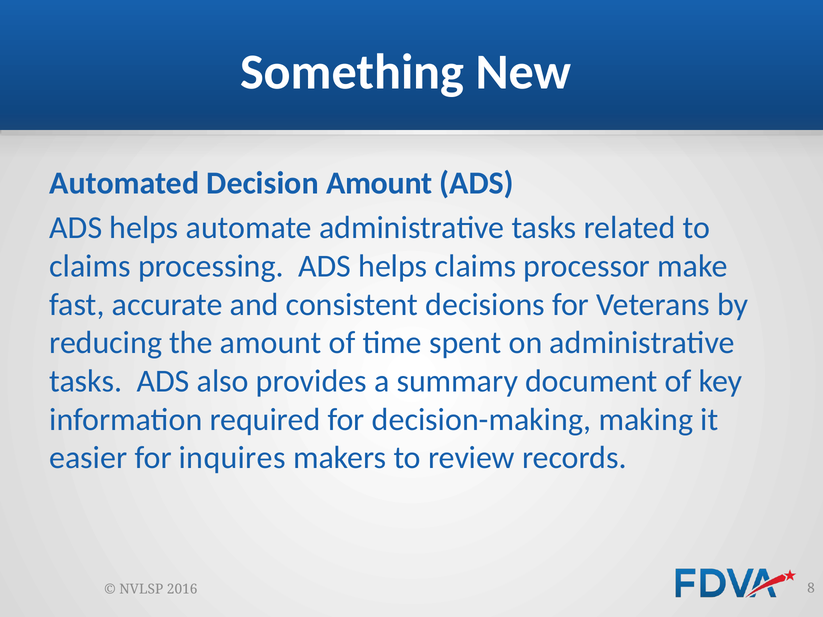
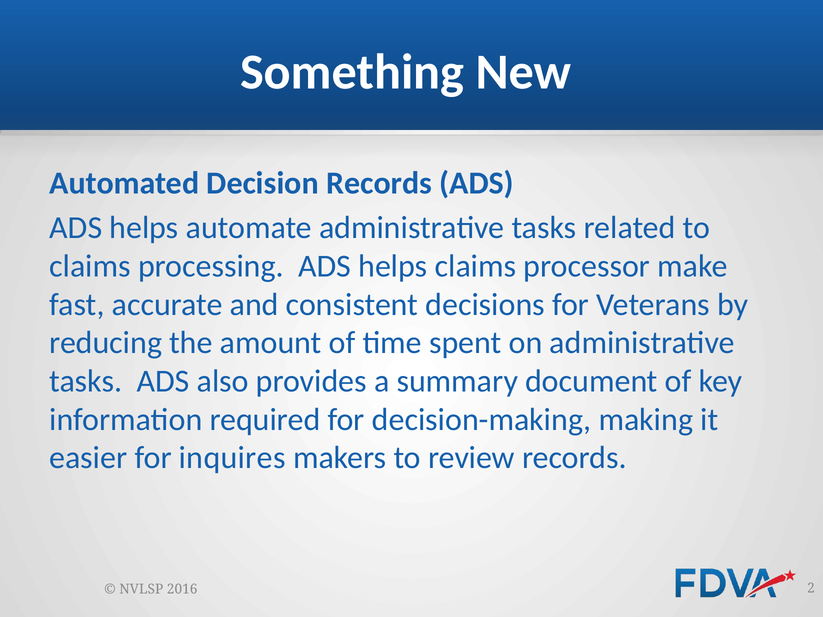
Decision Amount: Amount -> Records (379, 183)
8: 8 -> 2 (811, 588)
